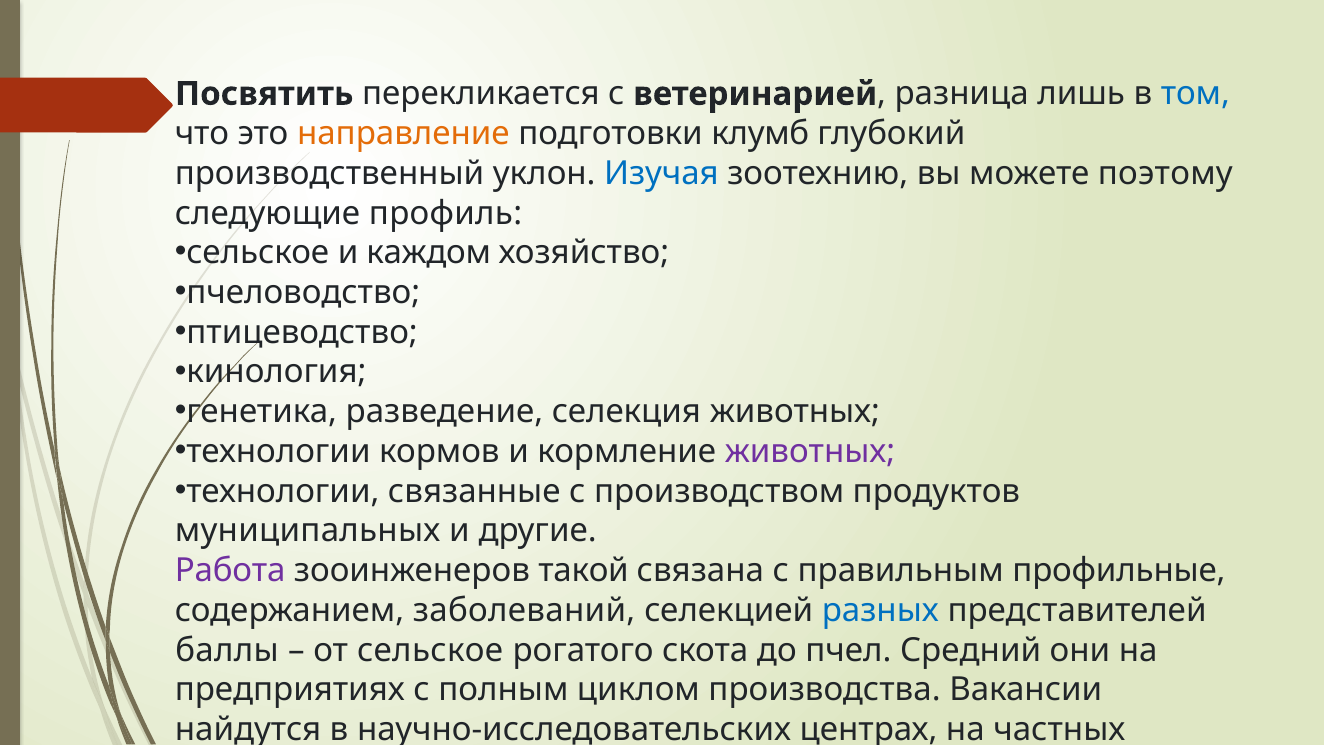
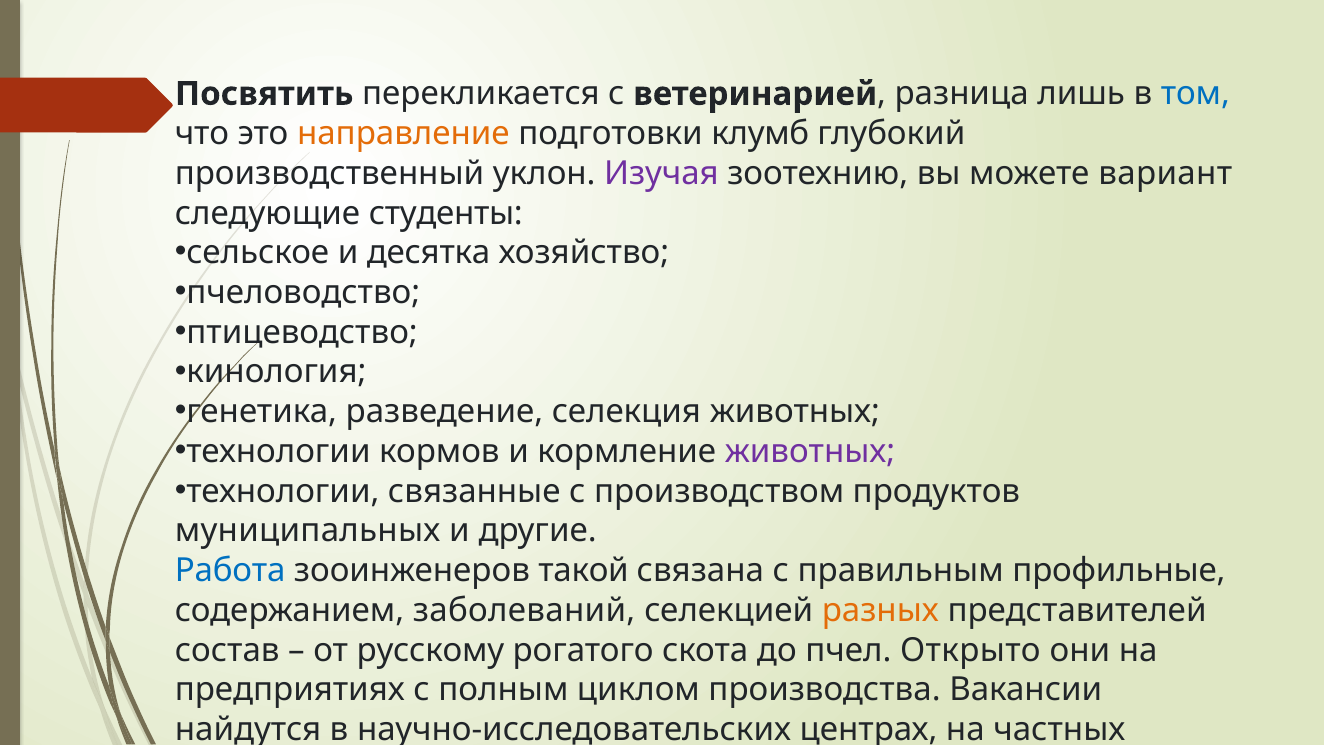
Изучая colour: blue -> purple (661, 173)
поэтому: поэтому -> вариант (1165, 173)
профиль: профиль -> студенты (446, 213)
каждом: каждом -> десятка (429, 253)
Работа colour: purple -> blue (230, 570)
разных colour: blue -> orange (880, 610)
баллы: баллы -> состав (227, 650)
от сельское: сельское -> русскому (430, 650)
Средний: Средний -> Открыто (970, 650)
